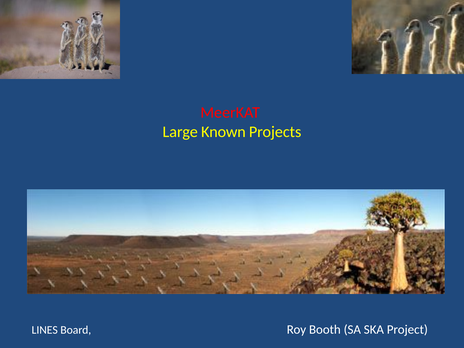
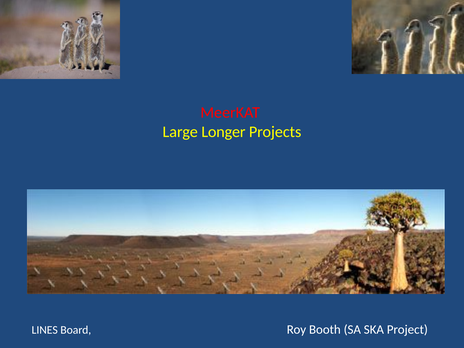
Known: Known -> Longer (223, 132)
